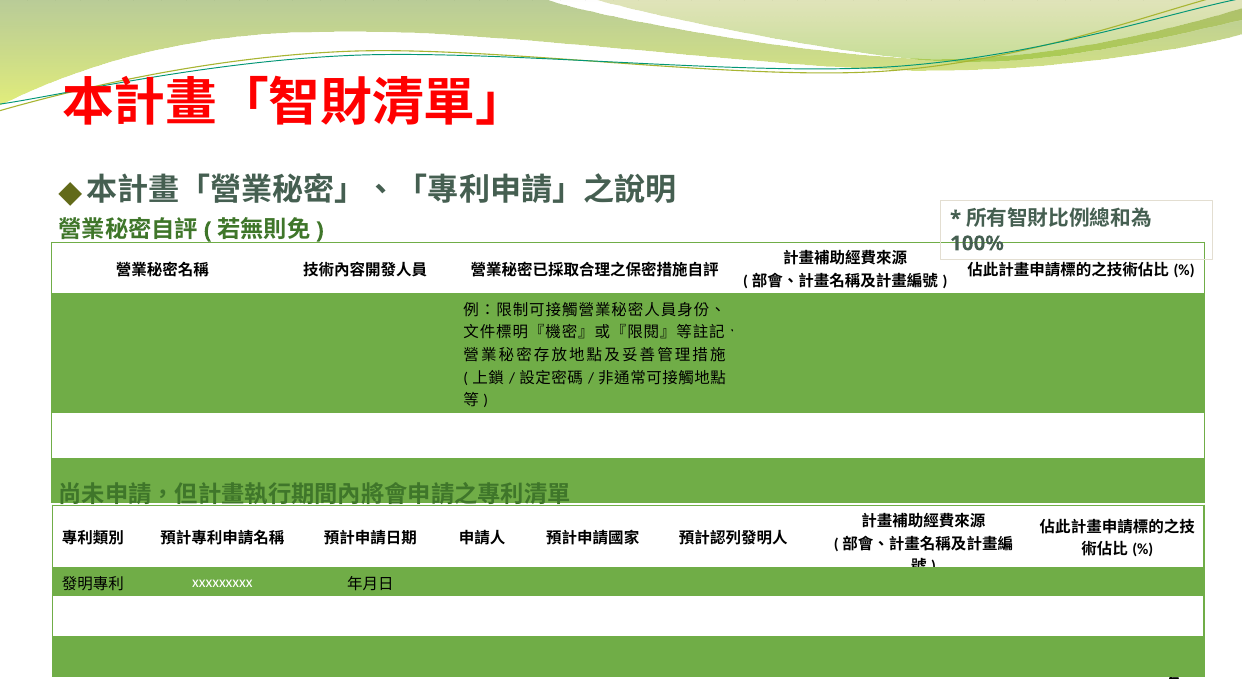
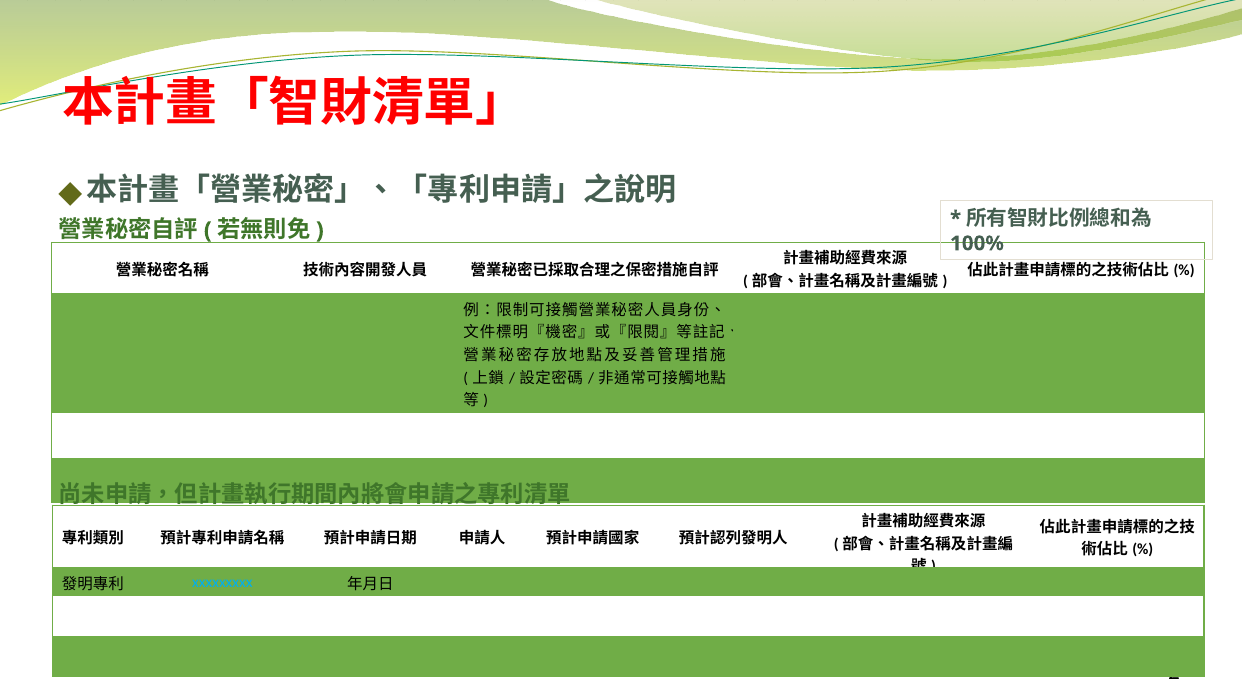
xxxxxxxxx colour: white -> light blue (222, 582)
